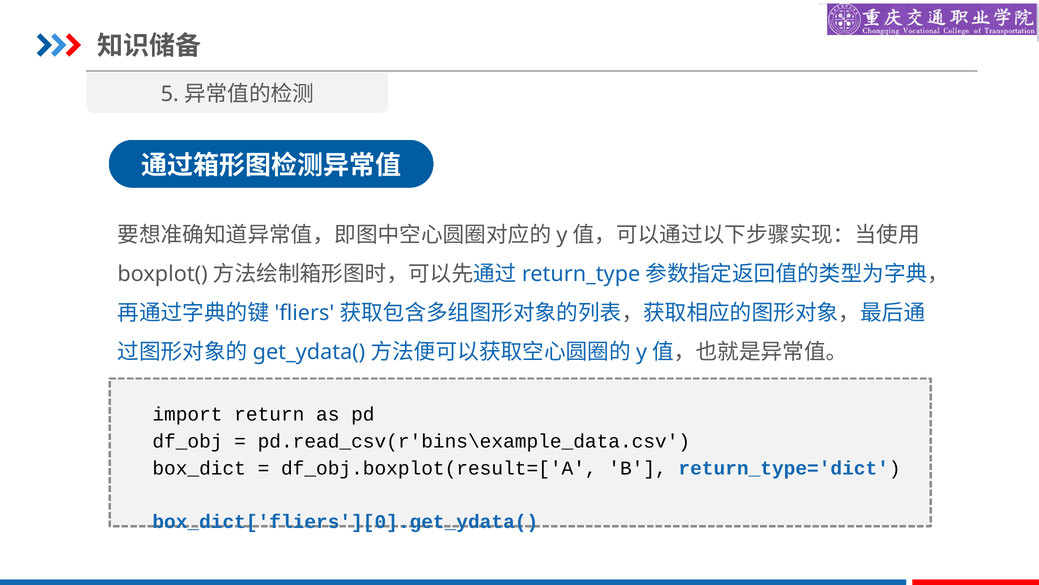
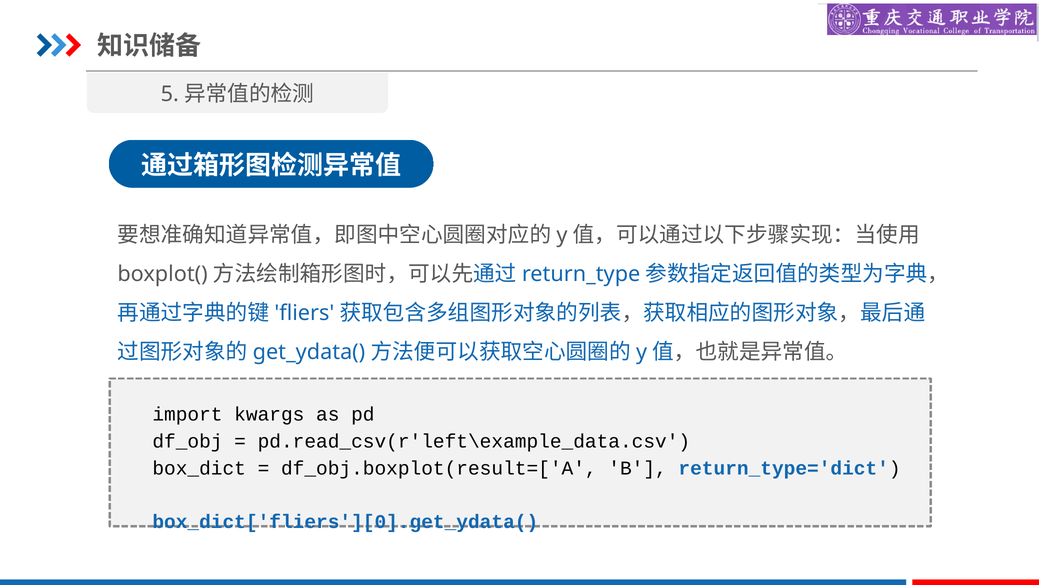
return: return -> kwargs (269, 414)
pd.read_csv(r'bins\example_data.csv: pd.read_csv(r'bins\example_data.csv -> pd.read_csv(r'left\example_data.csv (474, 441)
